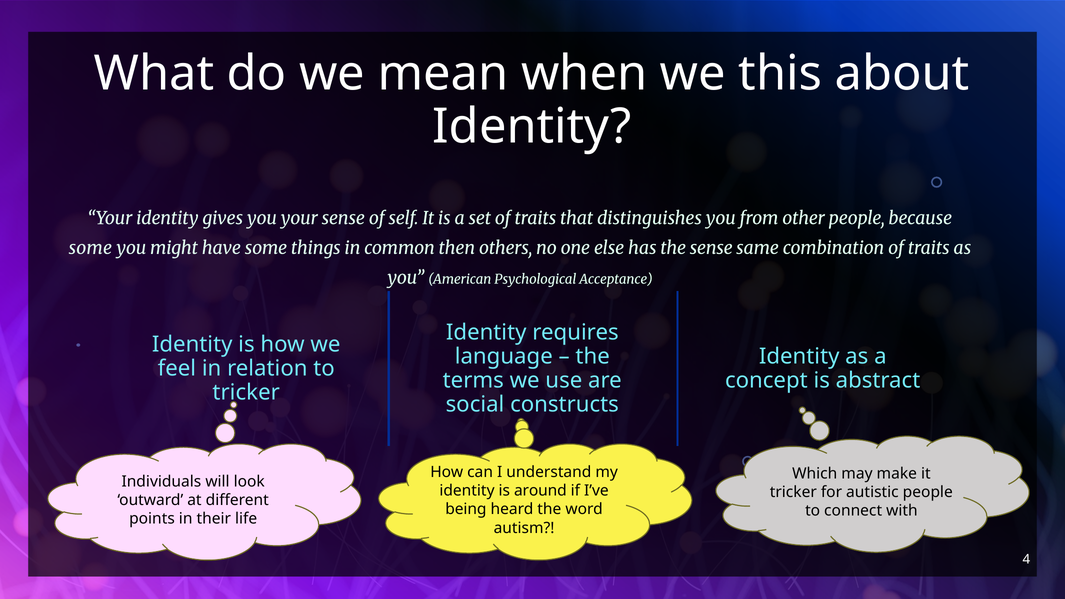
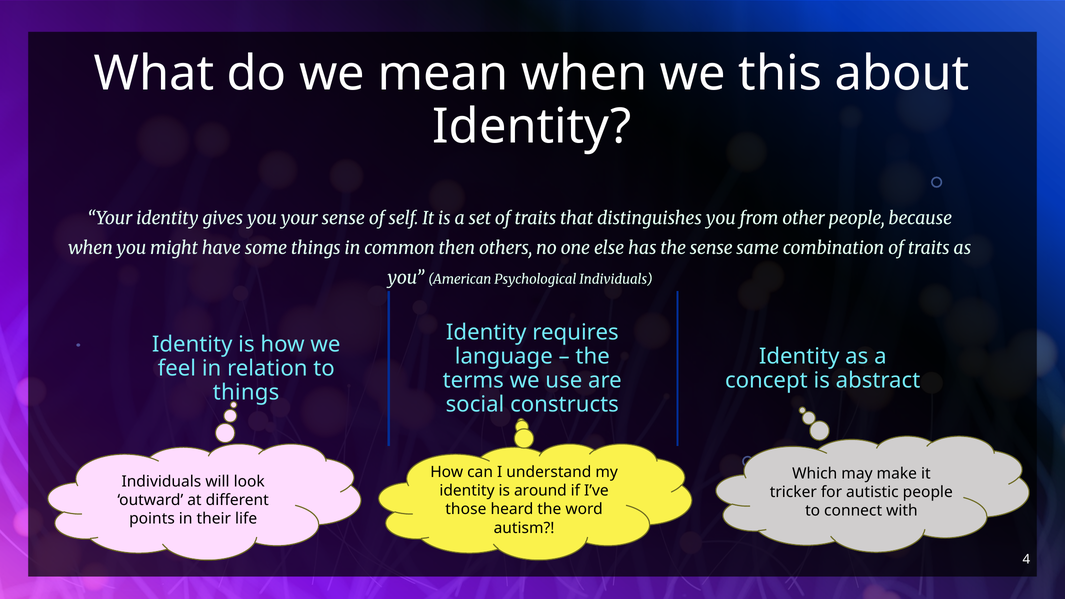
some: some -> when (90, 248)
Psychological Acceptance: Acceptance -> Individuals (616, 279)
tricker: tricker -> things (246, 393)
being: being -> those (466, 509)
